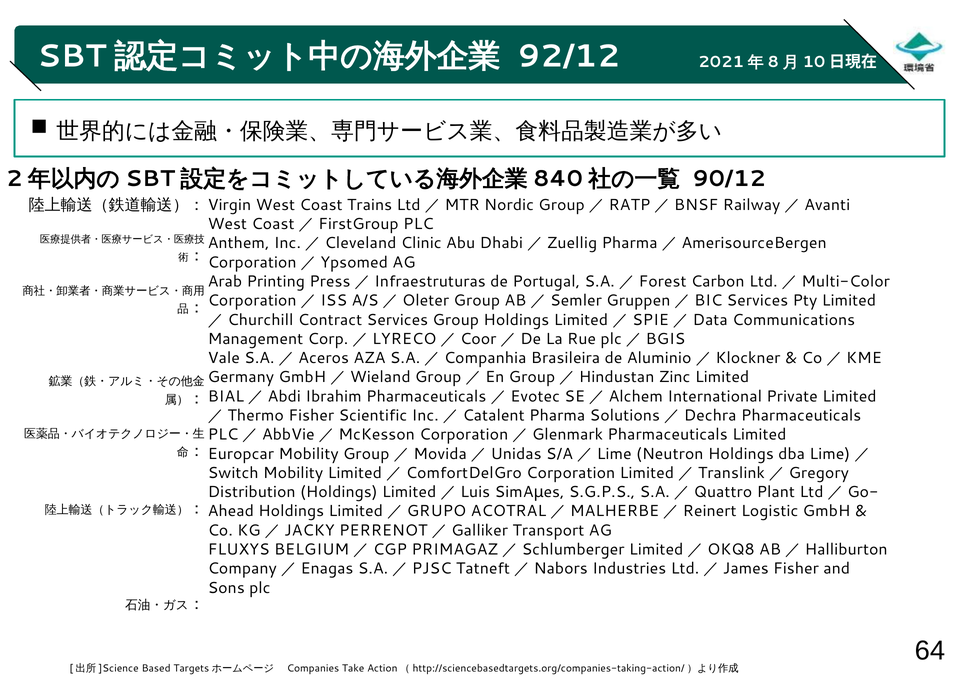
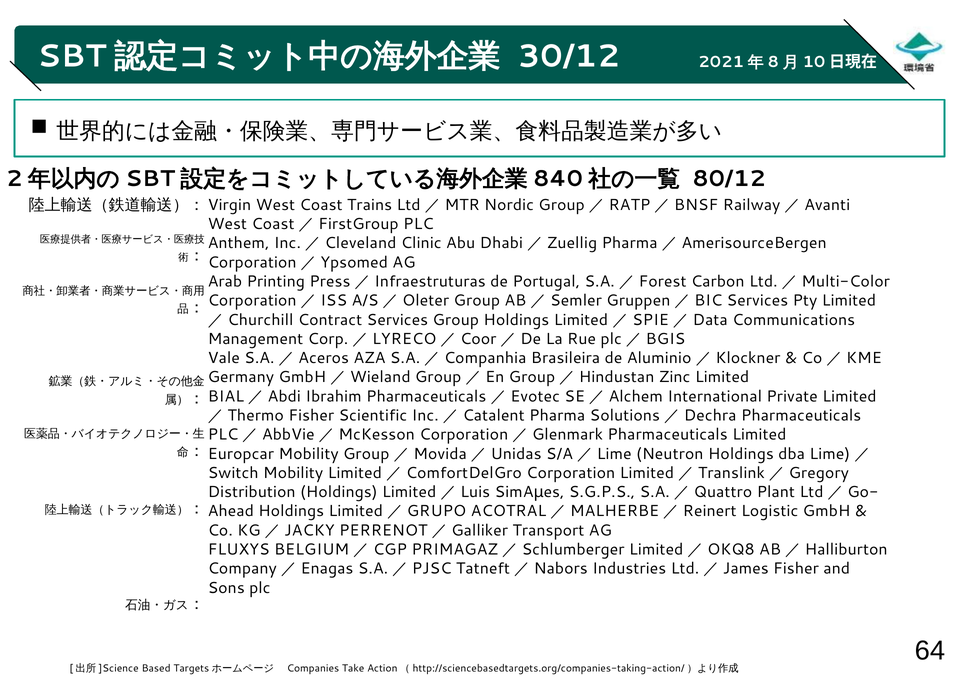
92/12: 92/12 -> 30/12 (569, 56)
90/12: 90/12 -> 80/12 (729, 179)
